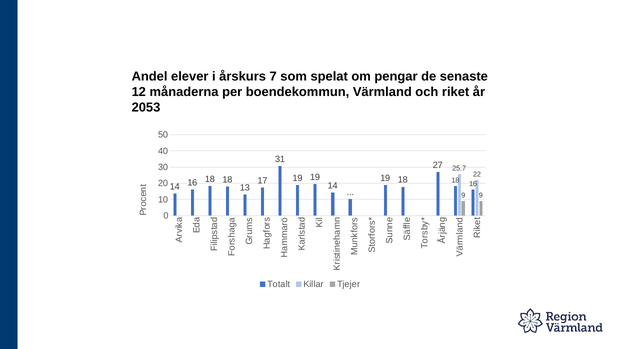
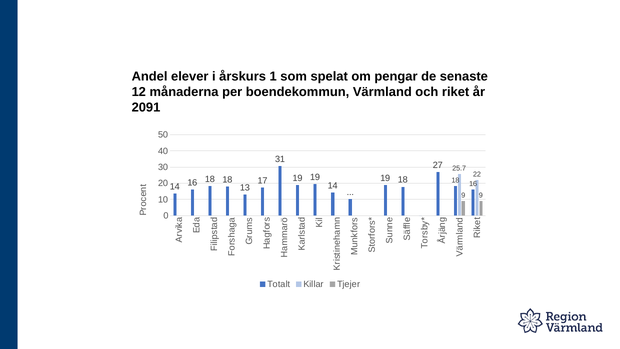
7: 7 -> 1 (273, 77)
2053: 2053 -> 2091 (146, 108)
